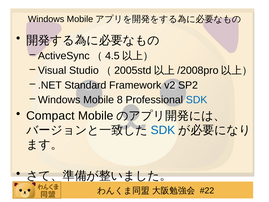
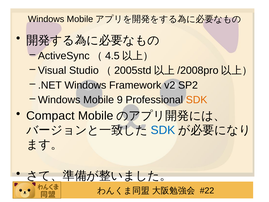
Standard: Standard -> Windows (85, 85)
8: 8 -> 9 (120, 100)
SDK colour: blue -> orange (197, 100)
